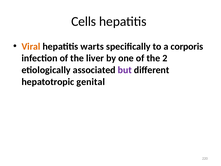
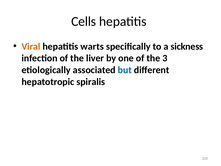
corporis: corporis -> sickness (187, 46)
2: 2 -> 3 (165, 58)
but colour: purple -> blue (125, 70)
genital: genital -> spiralis (91, 82)
